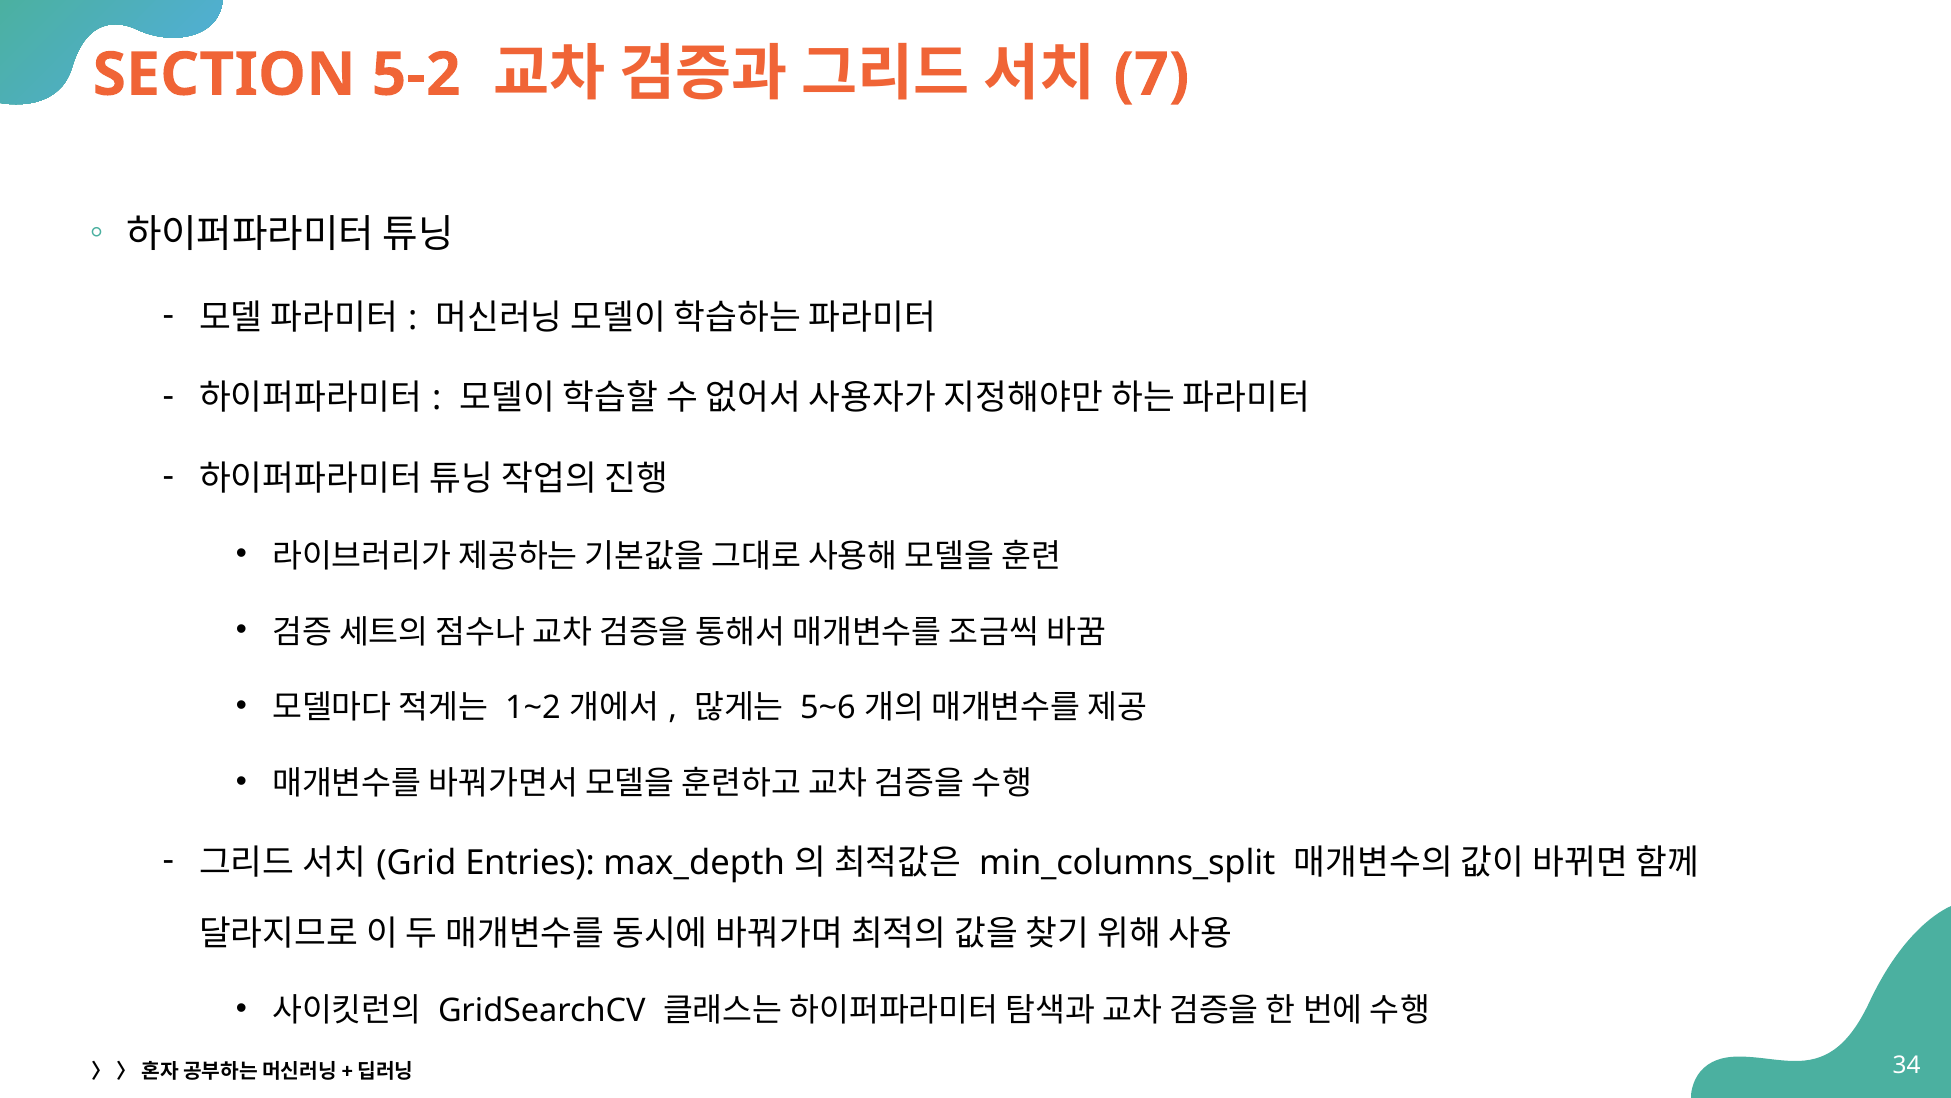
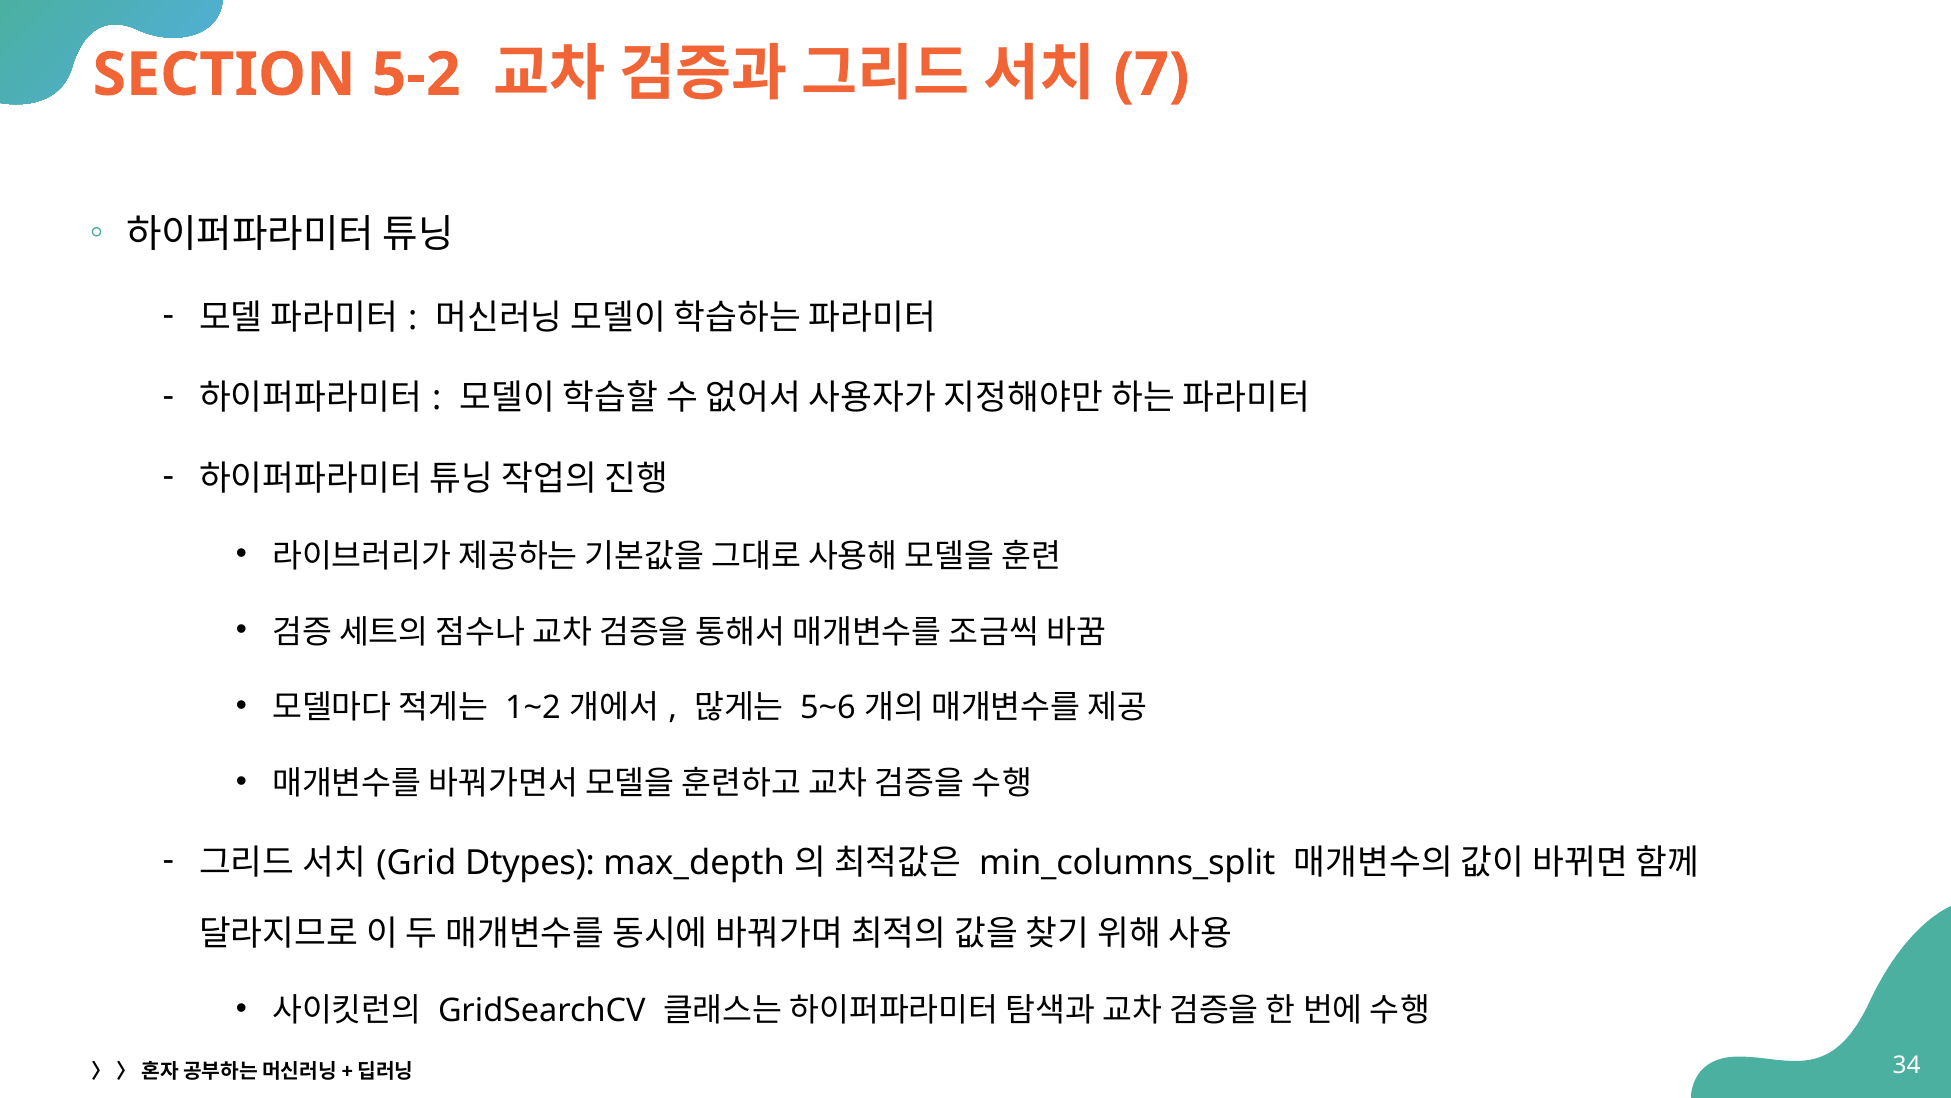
Entries: Entries -> Dtypes (530, 863)
